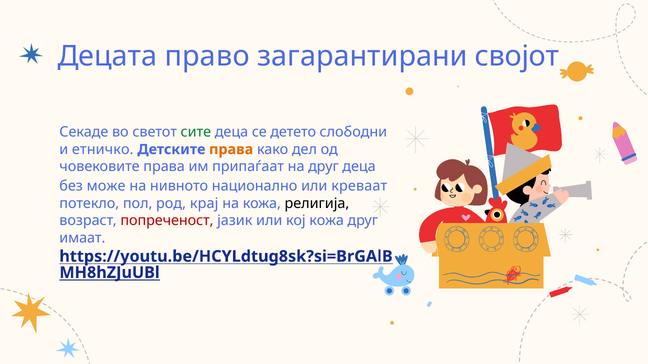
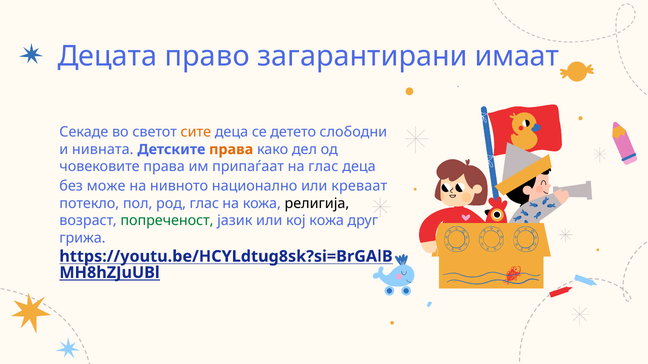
својот: својот -> имаат (517, 56)
сите colour: green -> orange (196, 132)
етничко: етничко -> нивната (103, 150)
на друг: друг -> глас (323, 167)
род крај: крај -> глас (204, 204)
попреченост colour: red -> green (167, 221)
имаат: имаат -> грижа (82, 238)
